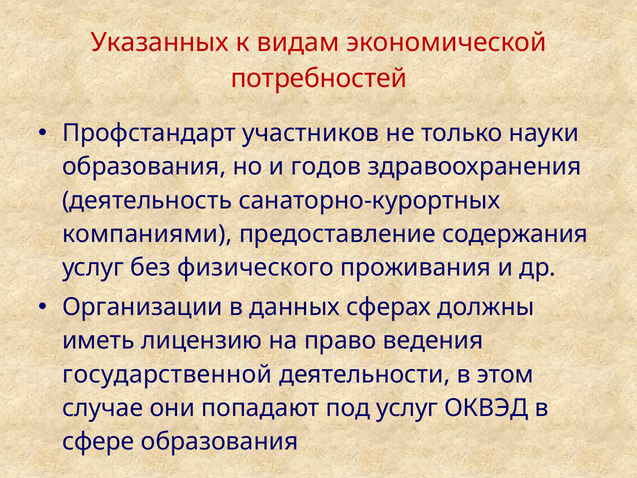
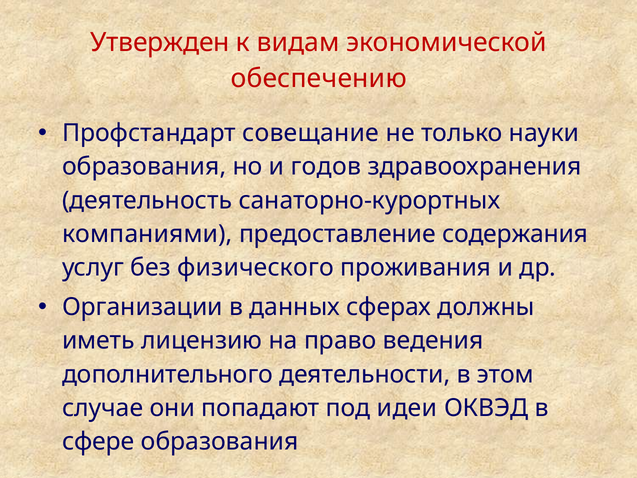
Указанных: Указанных -> Утвержден (160, 42)
потребностей: потребностей -> обеспечению (319, 79)
участников: участников -> совещание (311, 133)
государственной: государственной -> дополнительного (168, 374)
под услуг: услуг -> идеи (407, 408)
